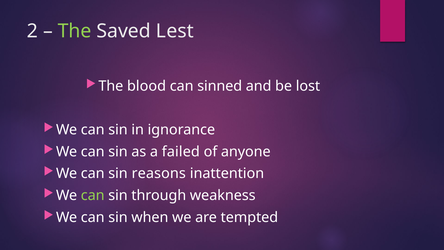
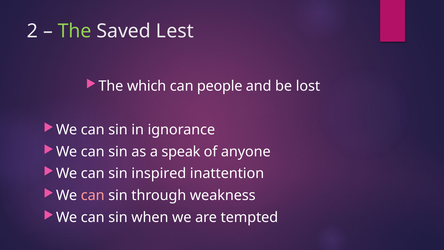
blood: blood -> which (147, 86)
sinned: sinned -> people (220, 86)
failed: failed -> speak (181, 152)
reasons: reasons -> inspired (159, 173)
can colour: light green -> pink (93, 195)
